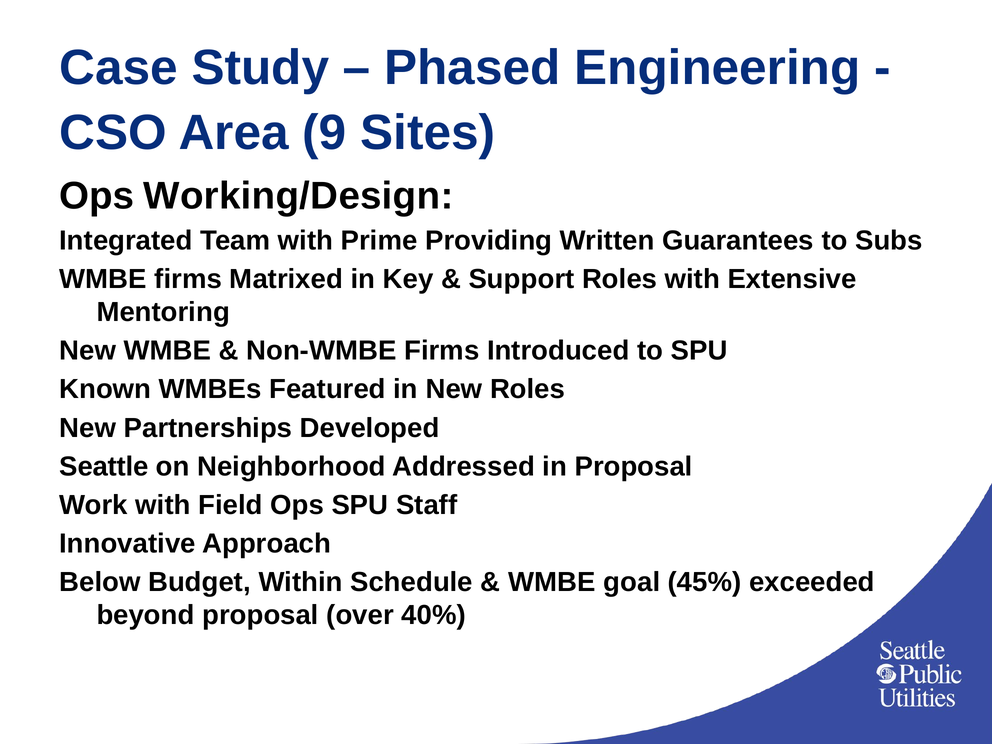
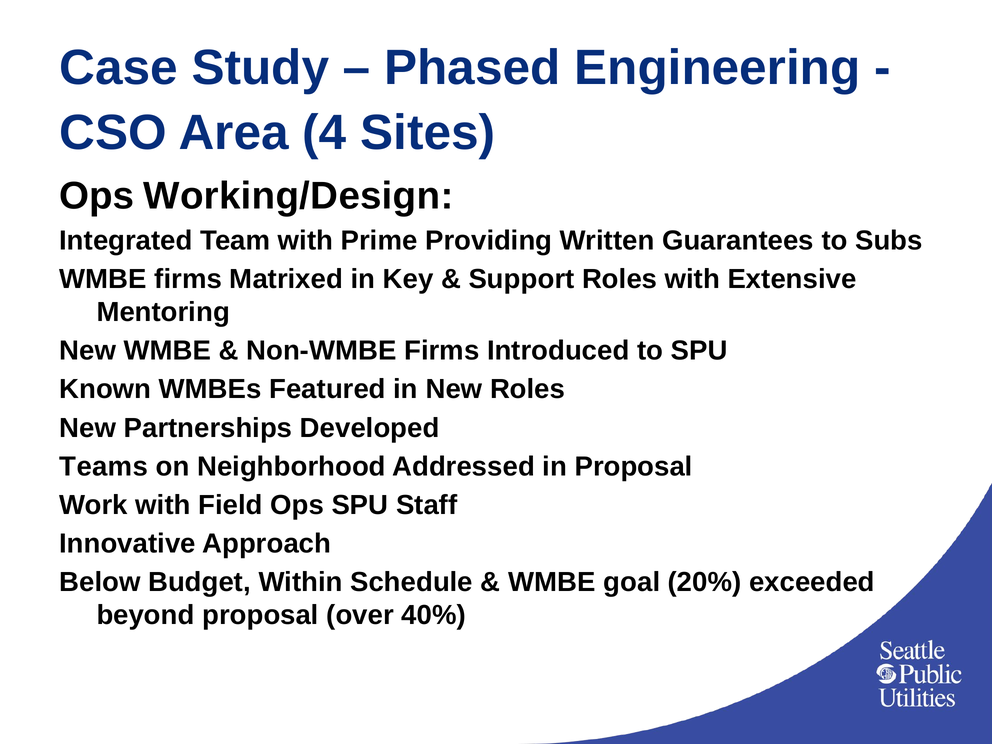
9: 9 -> 4 (325, 133)
Seattle: Seattle -> Teams (104, 467)
45%: 45% -> 20% (705, 582)
